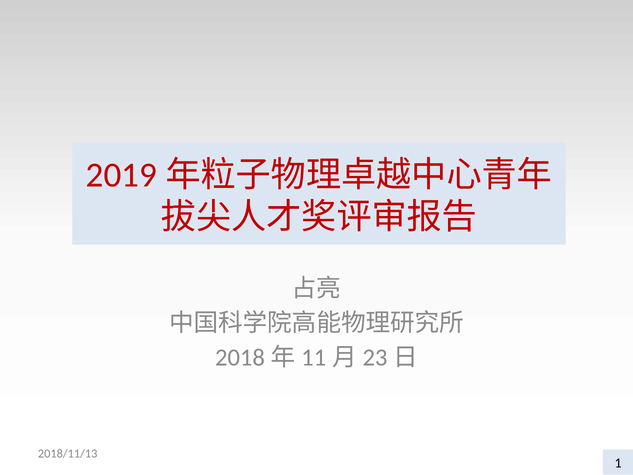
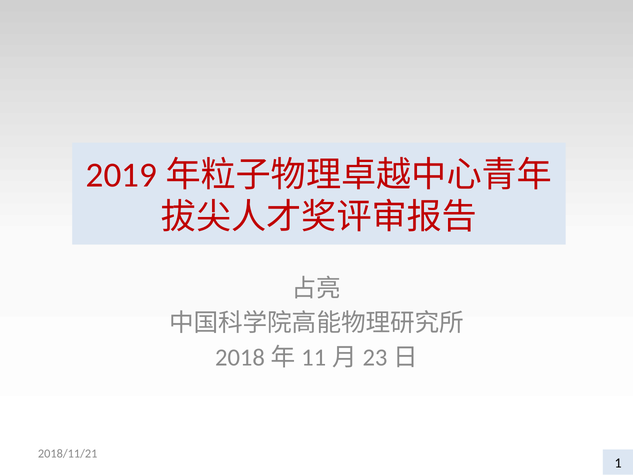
2018/11/13: 2018/11/13 -> 2018/11/21 (68, 454)
